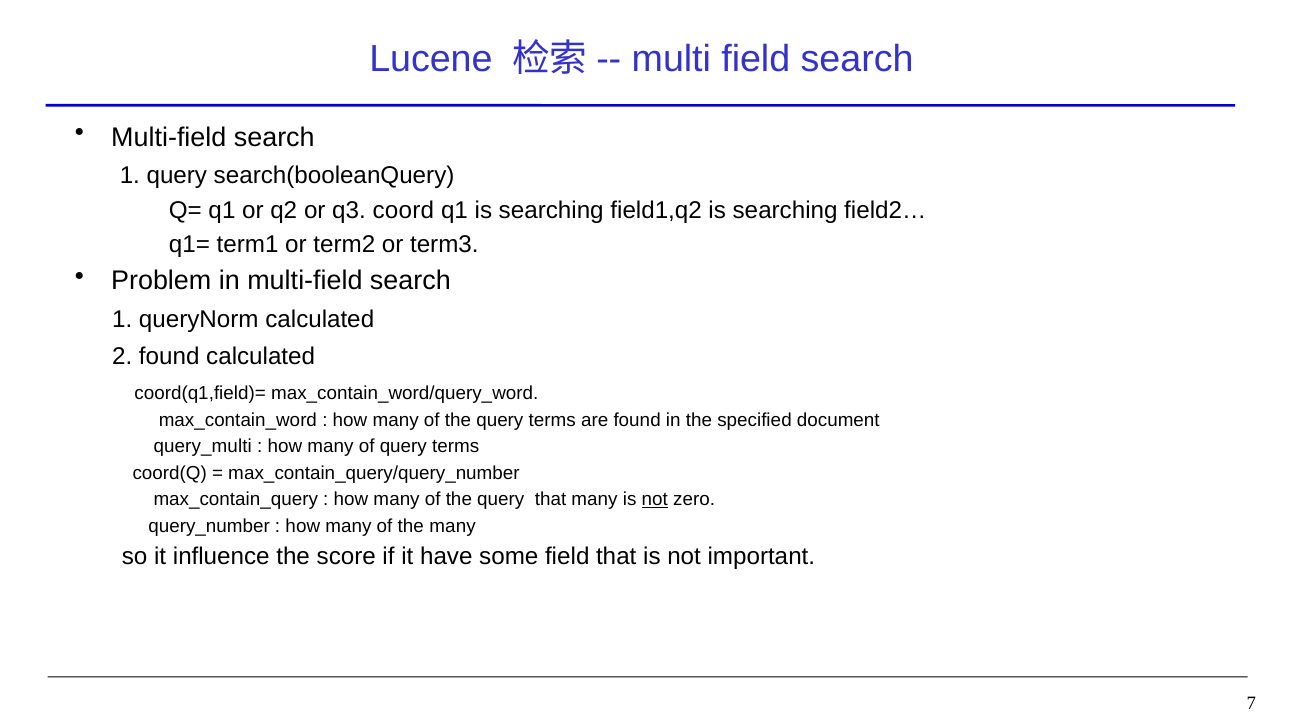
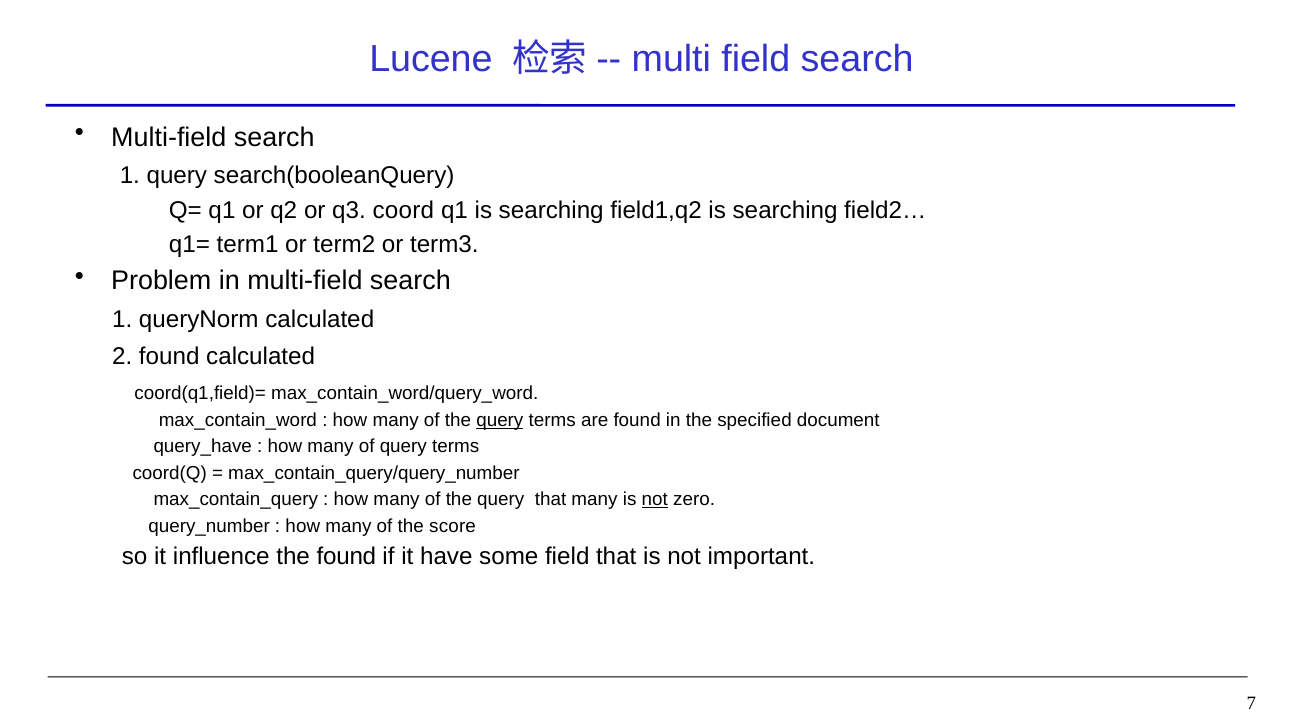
query underline: none -> present (500, 420)
query_multi: query_multi -> query_have (203, 447)
the many: many -> score (453, 526)
the score: score -> found (346, 557)
